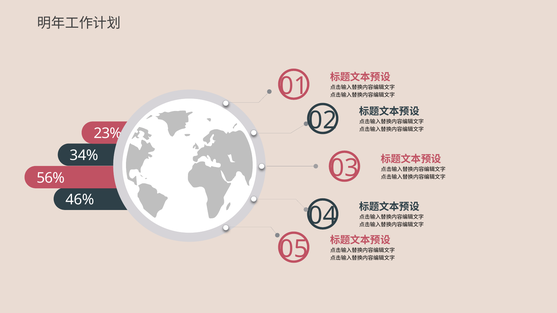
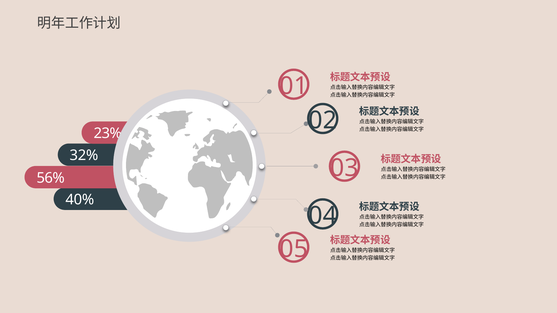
34%: 34% -> 32% (84, 156)
46%: 46% -> 40% (80, 200)
